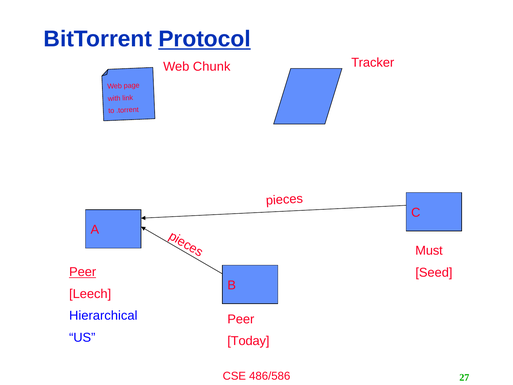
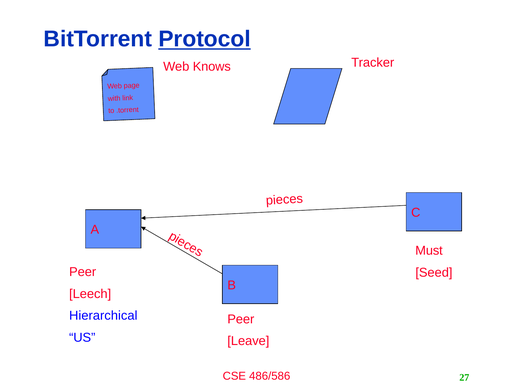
Chunk: Chunk -> Knows (212, 67)
Peer underline: present -> none (83, 272)
Today: Today -> Leave (248, 341)
